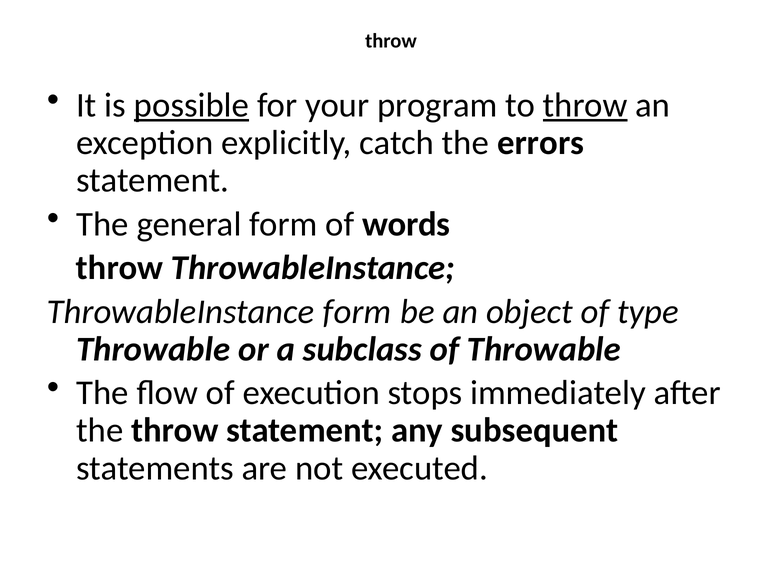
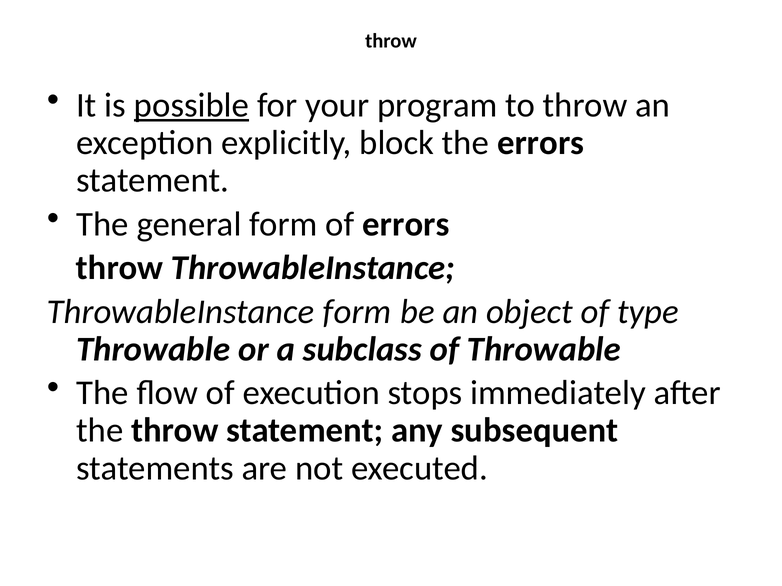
throw underline: present -> none (585, 105)
catch: catch -> block (397, 143)
of words: words -> errors (406, 224)
